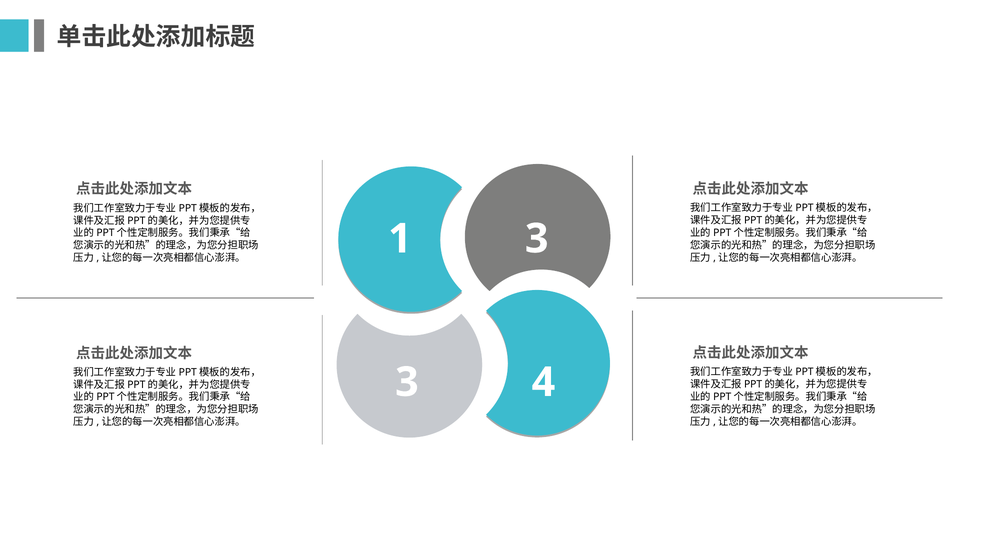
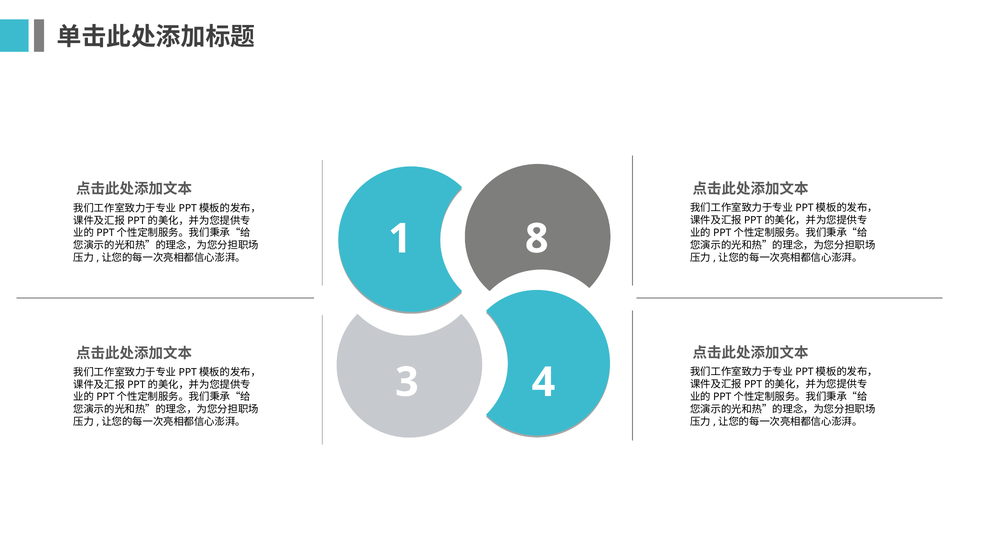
1 3: 3 -> 8 (537, 239)
